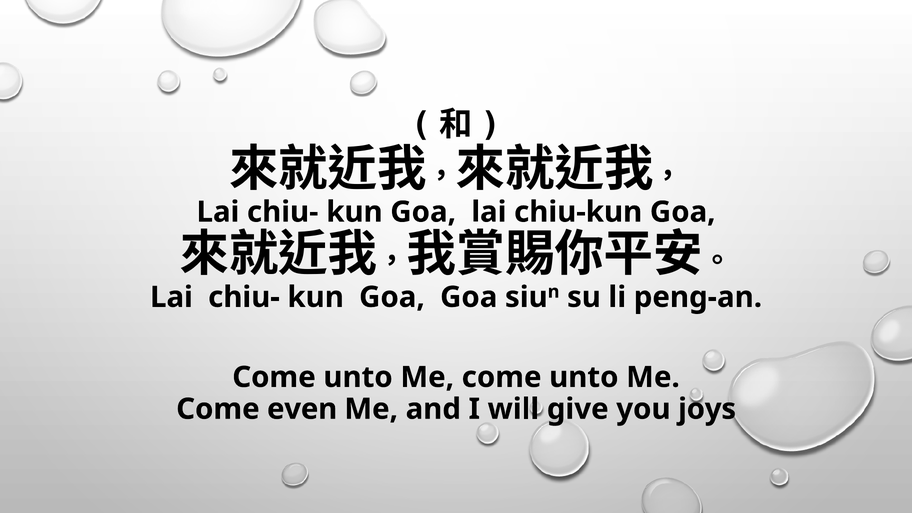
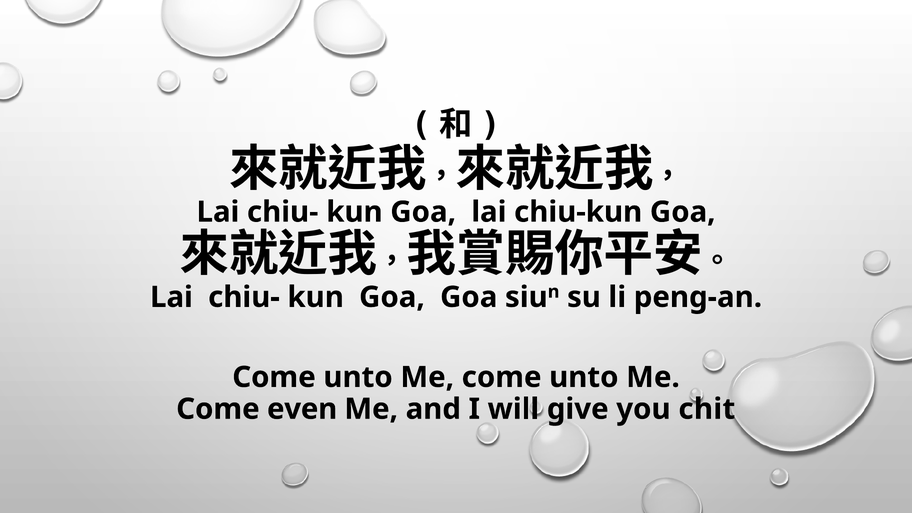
joys: joys -> chit (707, 409)
